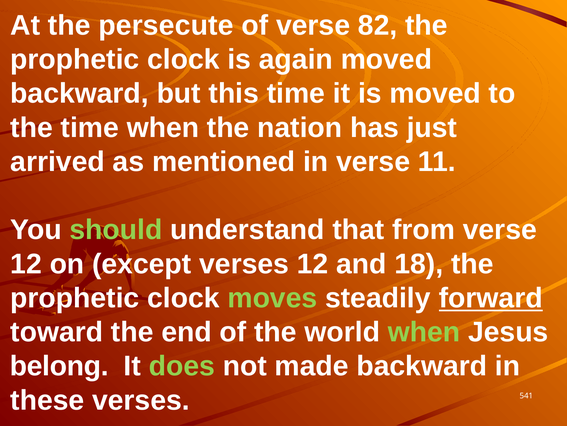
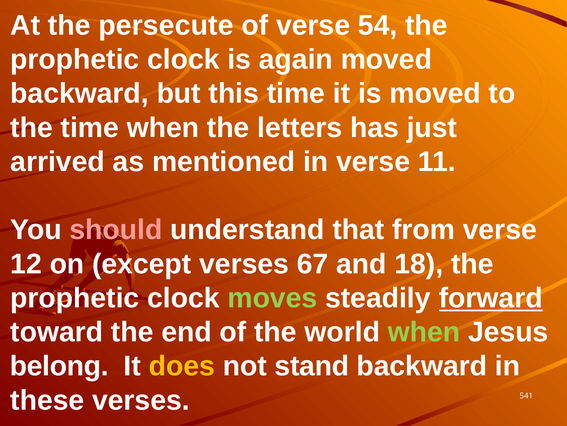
82: 82 -> 54 (378, 25)
nation: nation -> letters (300, 127)
should colour: light green -> pink (116, 230)
verses 12: 12 -> 67 (313, 264)
does colour: light green -> yellow (182, 366)
made: made -> stand (312, 366)
